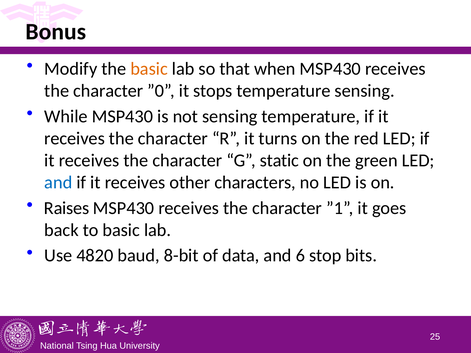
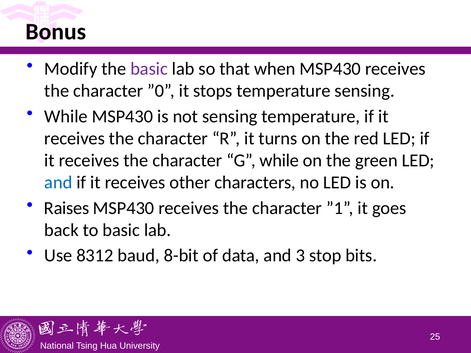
basic colour: orange -> purple (149, 69)
G static: static -> while (279, 160)
4820: 4820 -> 8312 (95, 256)
6: 6 -> 3 (300, 256)
